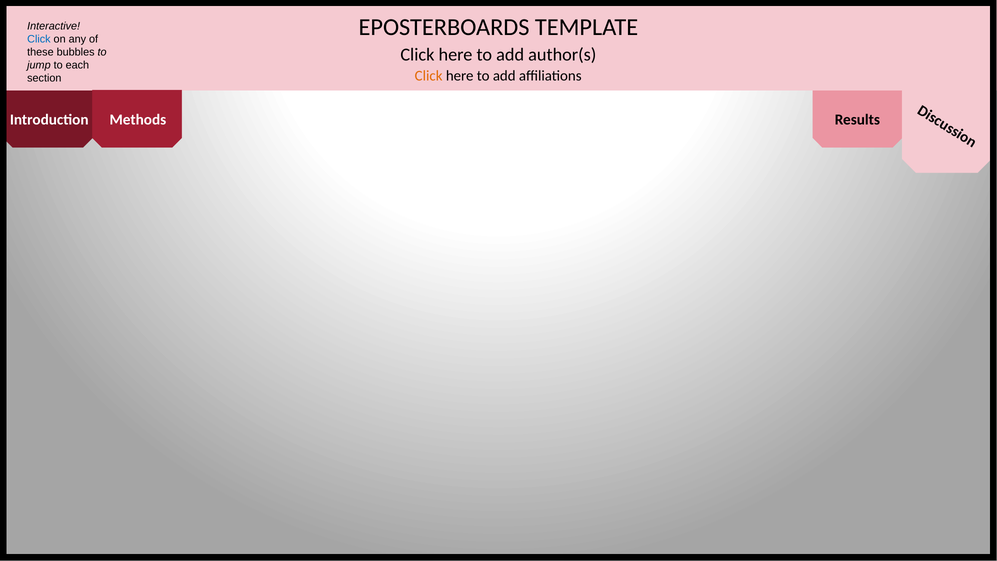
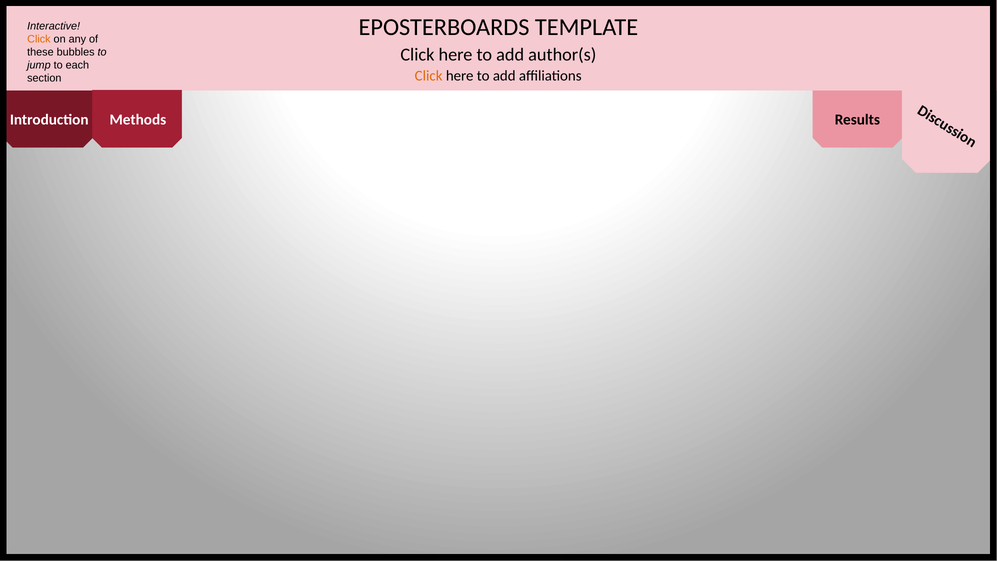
Click colour: blue -> orange (39, 39)
